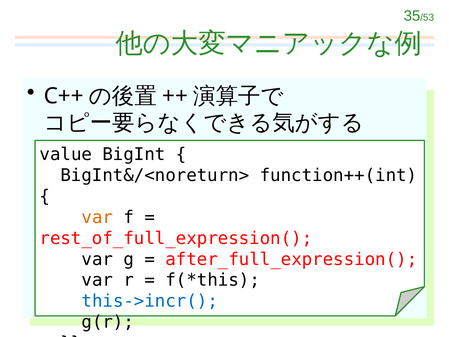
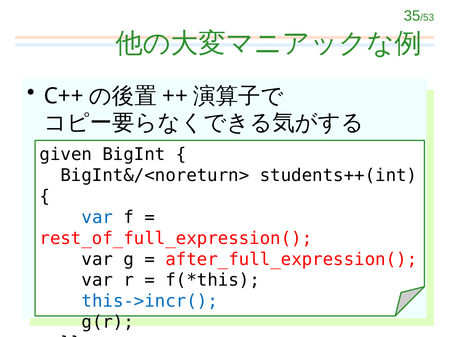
value: value -> given (66, 154)
function++(int: function++(int -> students++(int (338, 175)
var colour: orange -> blue (97, 217)
